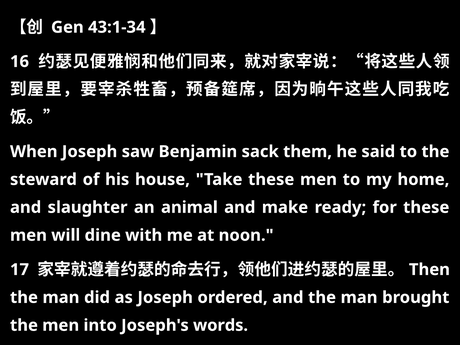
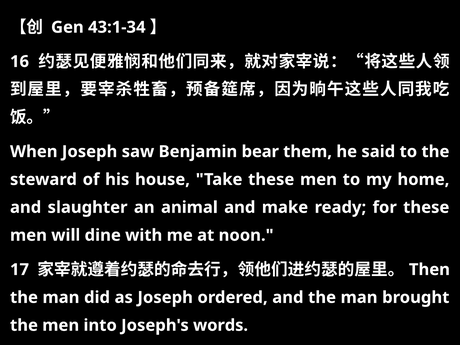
sack: sack -> bear (260, 152)
